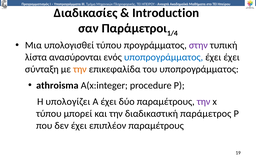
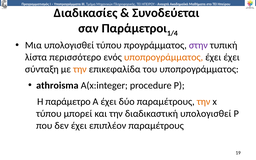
Introduction: Introduction -> Συνοδεύεται (166, 13)
ανασύρονται: ανασύρονται -> περισσότερο (75, 57)
υποπρογράμματος colour: blue -> orange (164, 57)
υπολογίζει: υπολογίζει -> παράμετρο (68, 102)
την colour: purple -> orange (204, 102)
διαδικαστική παράμετρος: παράμετρος -> υπολογισθεί (206, 114)
